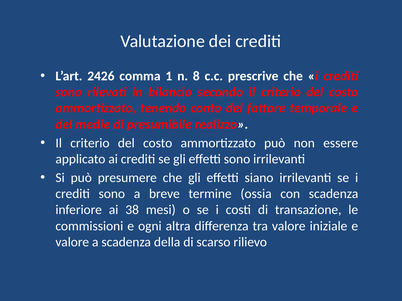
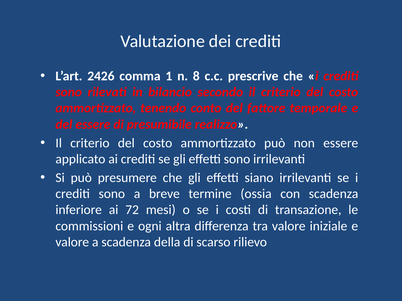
del medie: medie -> essere (93, 125)
38: 38 -> 72 (132, 210)
